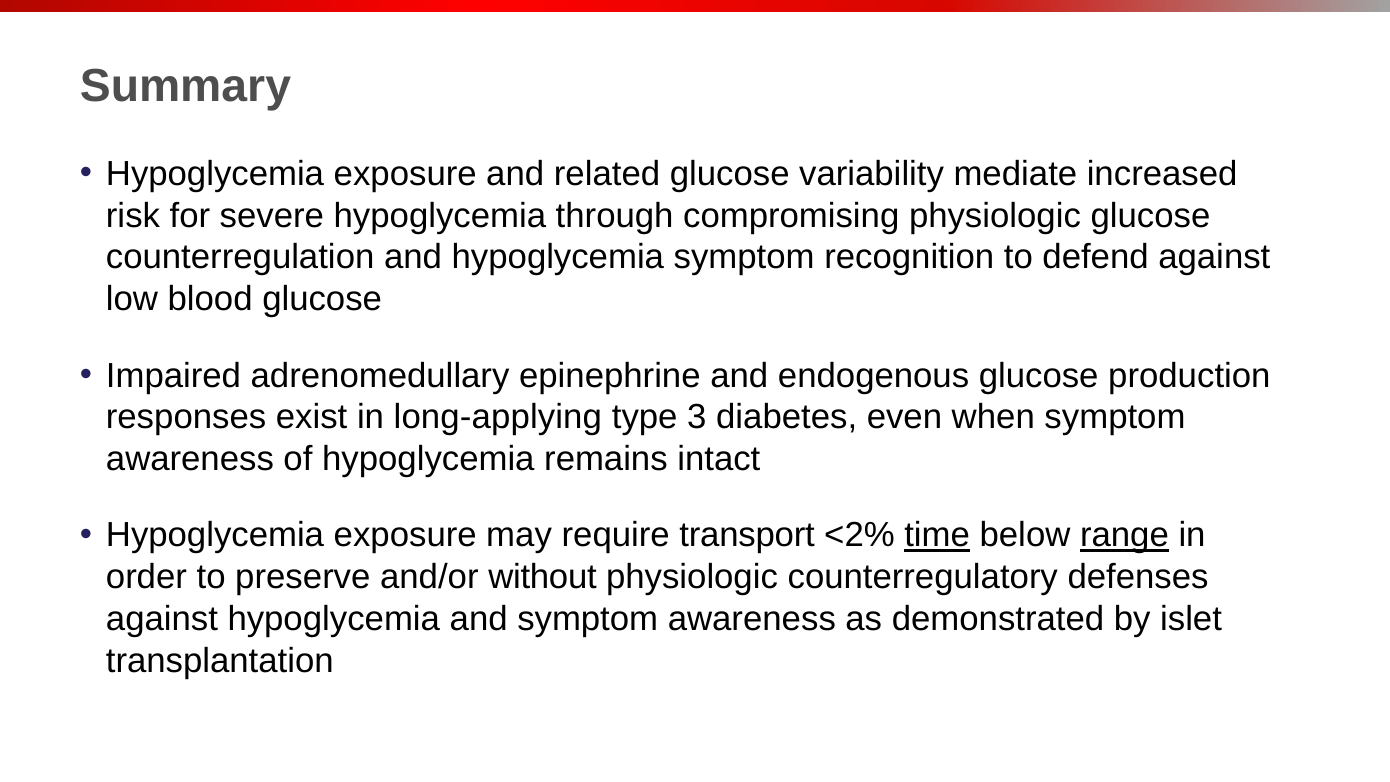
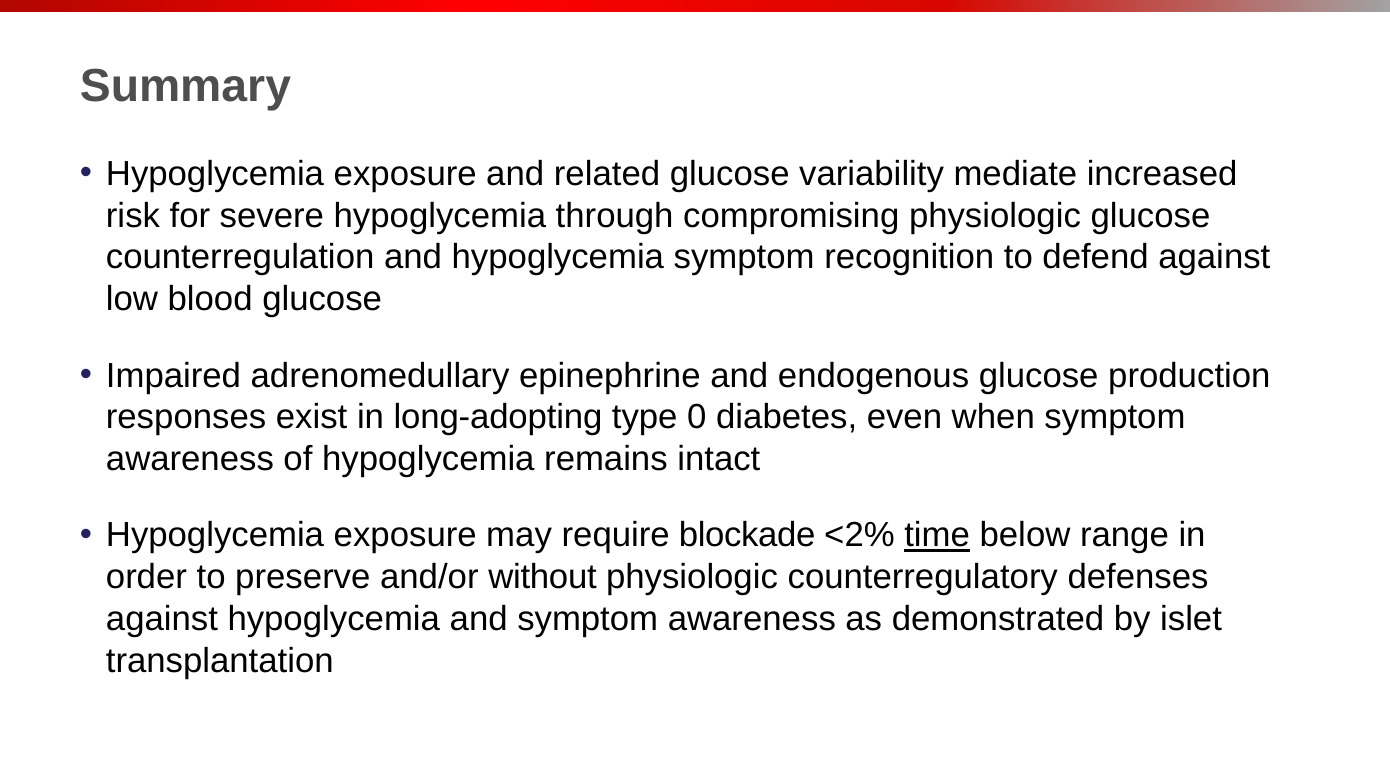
long-applying: long-applying -> long-adopting (498, 417)
3: 3 -> 0 (697, 417)
transport: transport -> blockade (747, 535)
range underline: present -> none (1124, 535)
